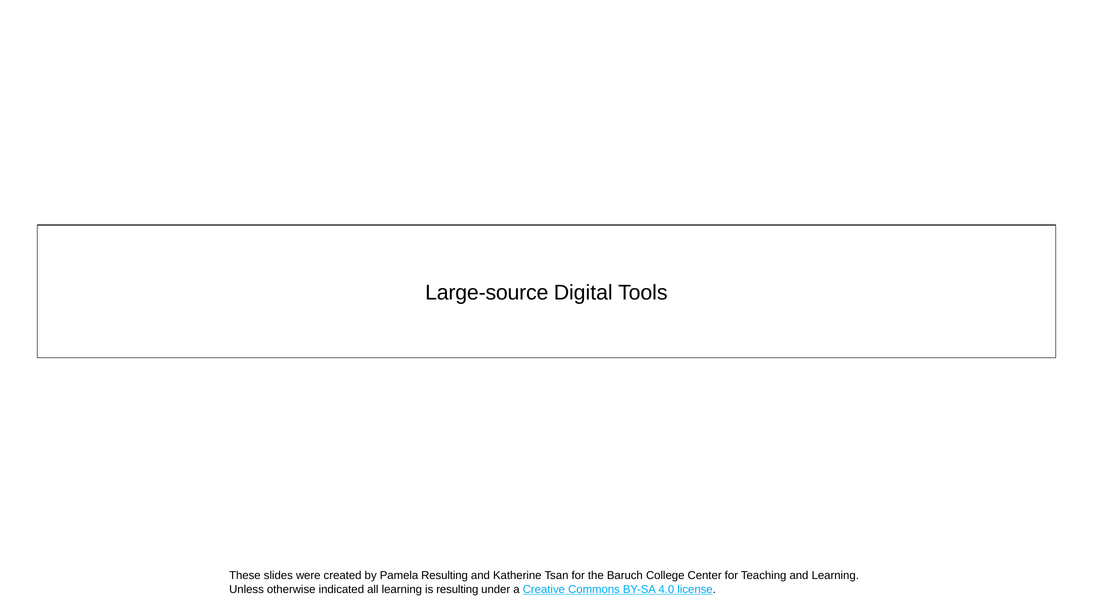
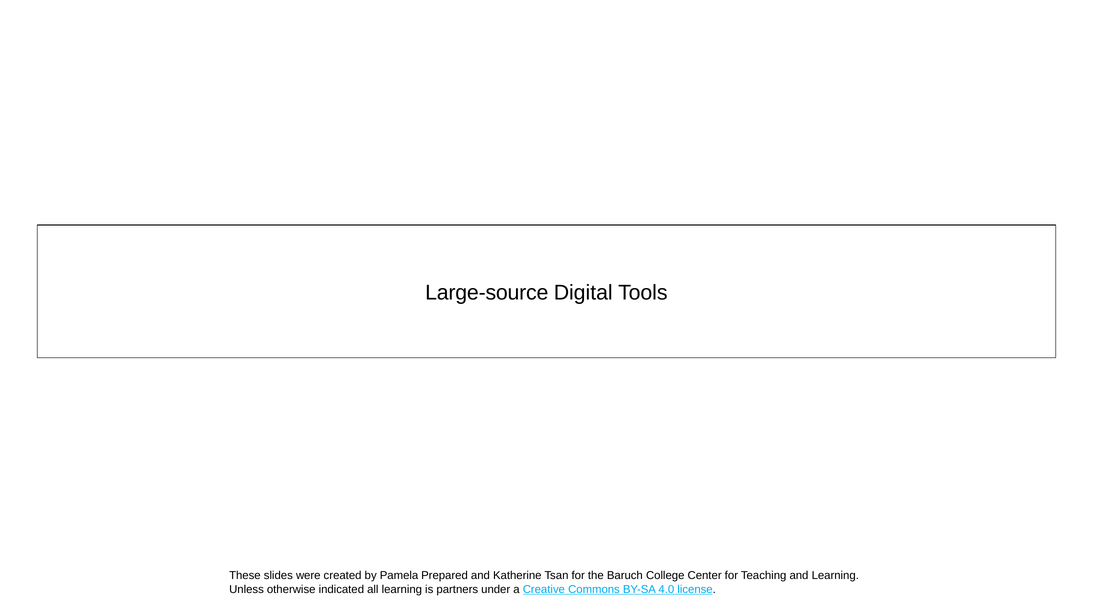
Pamela Resulting: Resulting -> Prepared (445, 575)
is resulting: resulting -> partners (457, 589)
